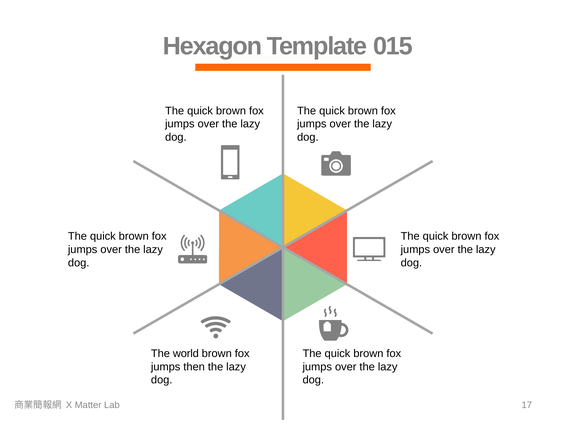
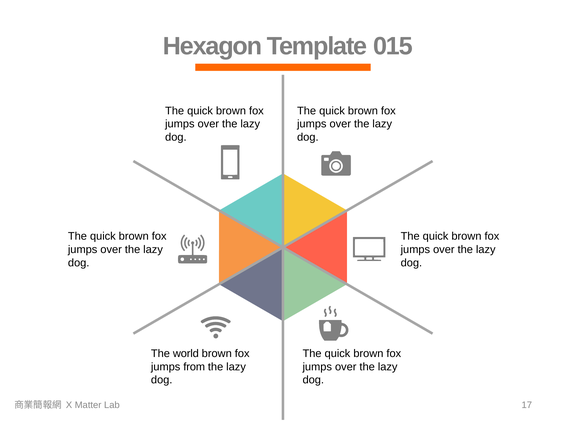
then: then -> from (194, 367)
